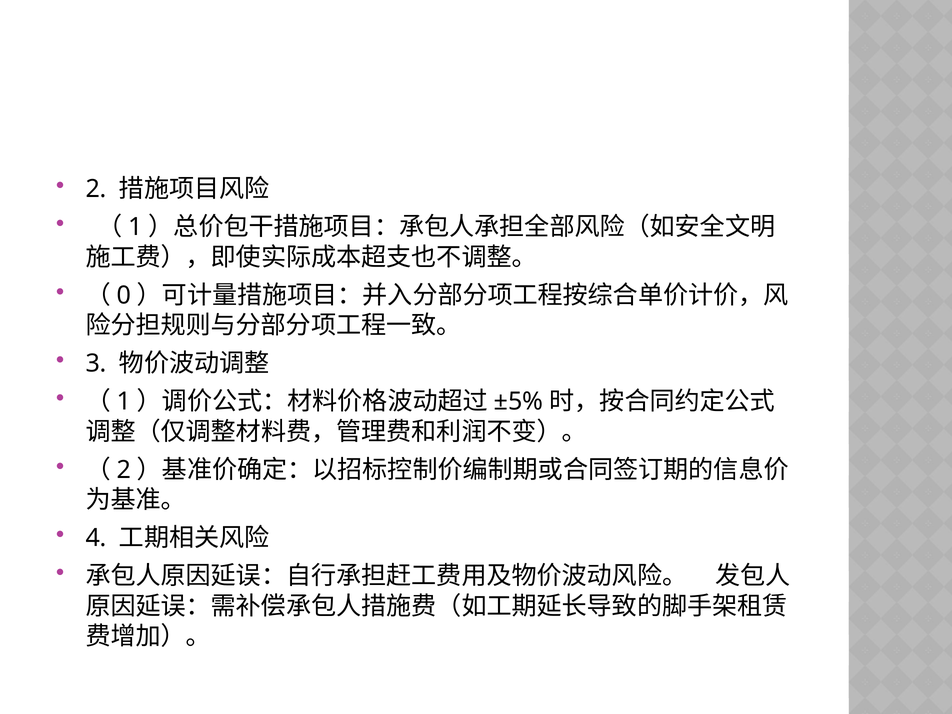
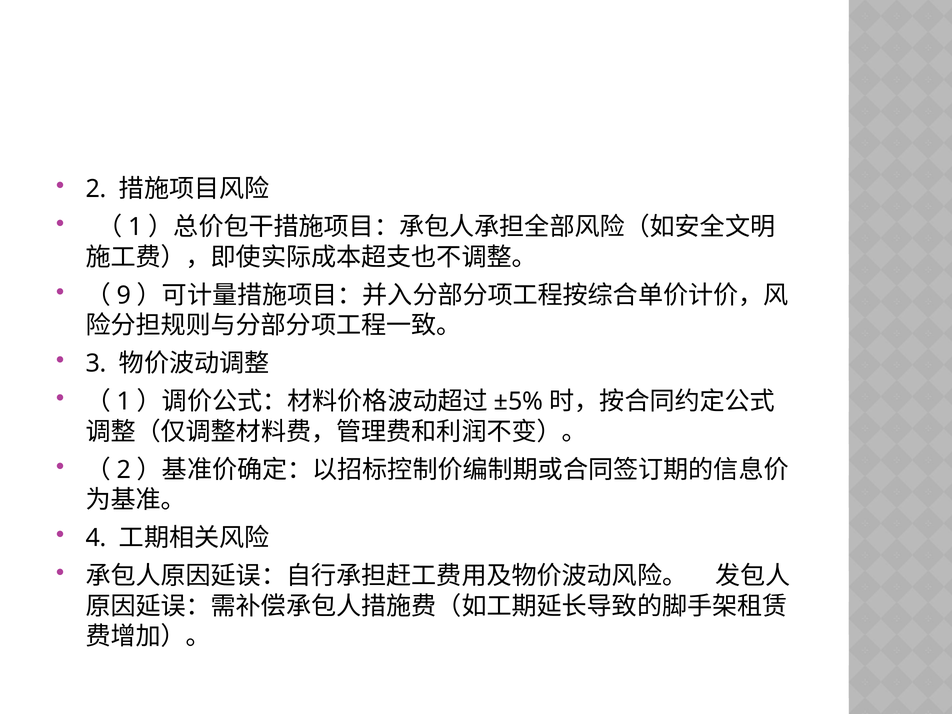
0: 0 -> 9 (124, 295)
